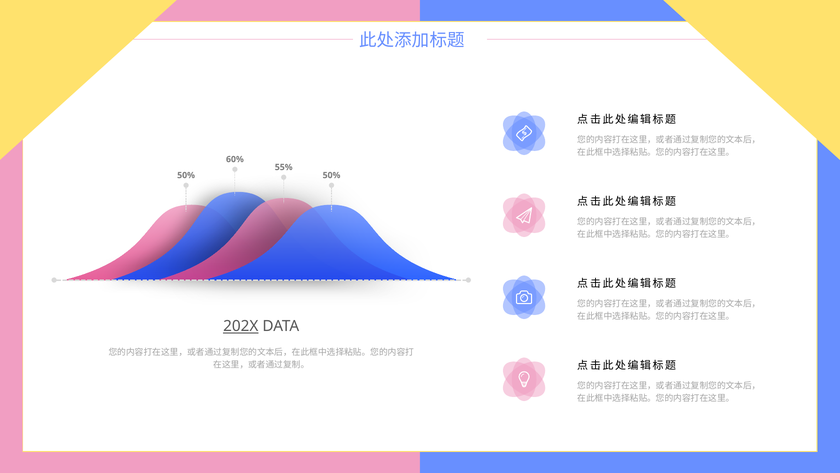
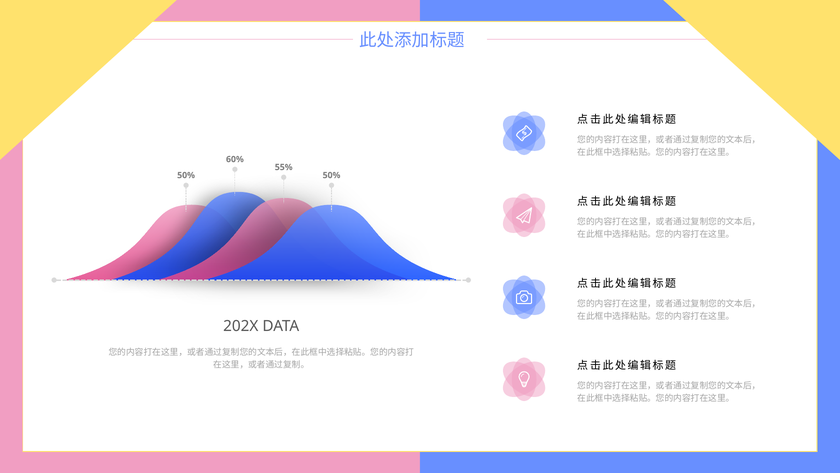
202X underline: present -> none (241, 326)
